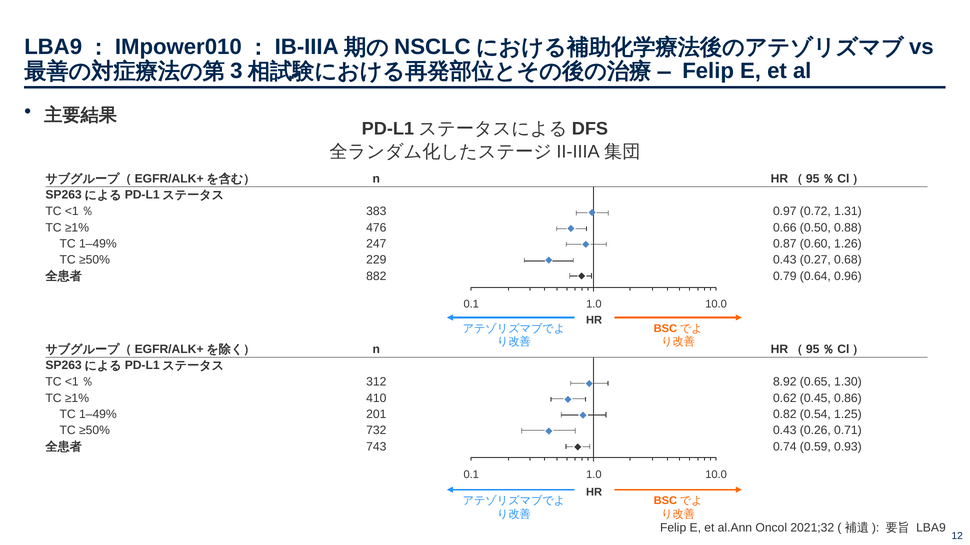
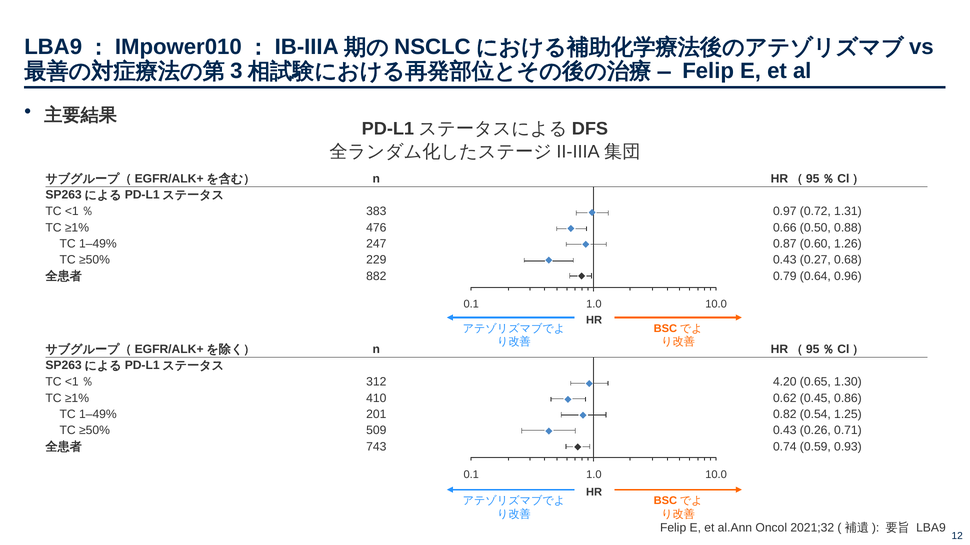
8.92: 8.92 -> 4.20 (785, 382)
732: 732 -> 509 (376, 431)
